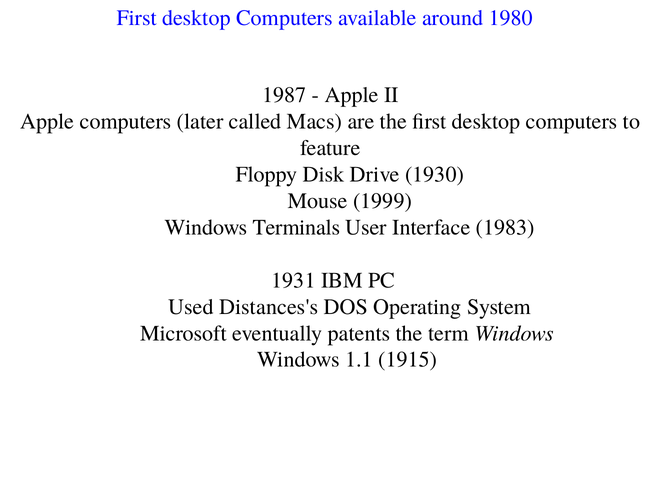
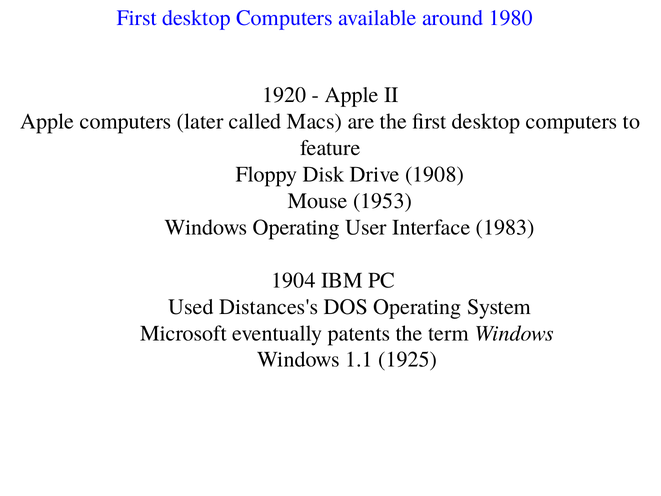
1987: 1987 -> 1920 (284, 95)
1930: 1930 -> 1908 (434, 174)
1999: 1999 -> 1953 (382, 201)
Windows Terminals: Terminals -> Operating (296, 227)
1931: 1931 -> 1904 (293, 280)
1915: 1915 -> 1925 (408, 360)
